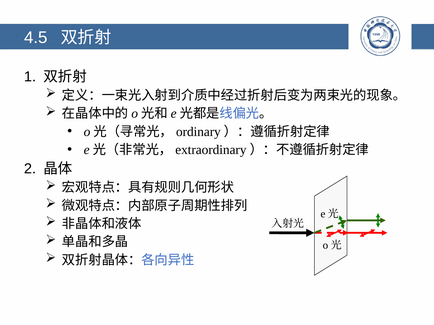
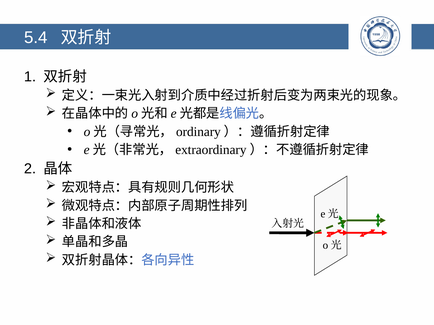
4.5: 4.5 -> 5.4 (36, 38)
